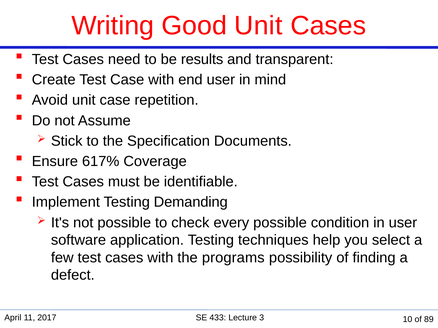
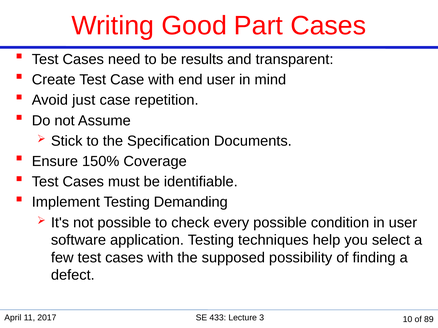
Good Unit: Unit -> Part (258, 26)
Avoid unit: unit -> just (84, 100)
617%: 617% -> 150% (101, 162)
programs: programs -> supposed (233, 258)
